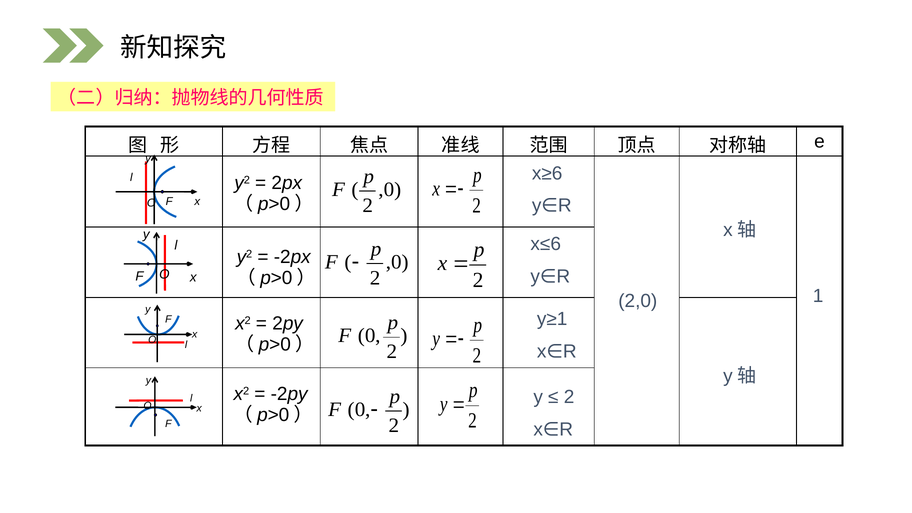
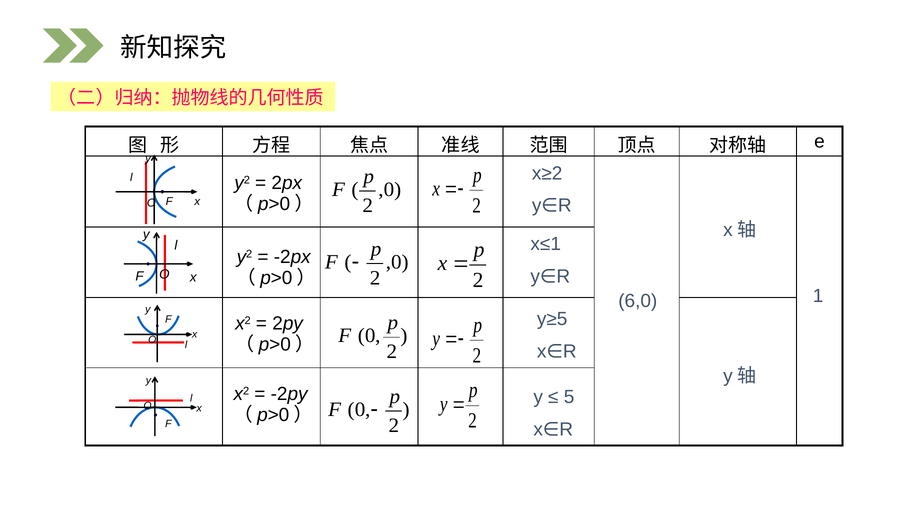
x≥6: x≥6 -> x≥2 (547, 173)
x≤6: x≤6 -> x≤1 (546, 244)
2,0: 2,0 -> 6,0 (638, 301)
y≥1: y≥1 -> y≥5 (552, 319)
2: 2 -> 5 (569, 397)
